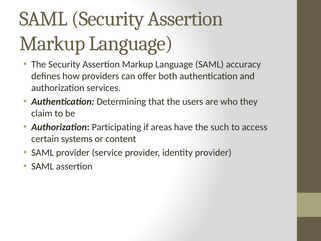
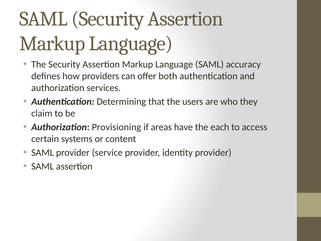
Participating: Participating -> Provisioning (116, 127)
such: such -> each (220, 127)
